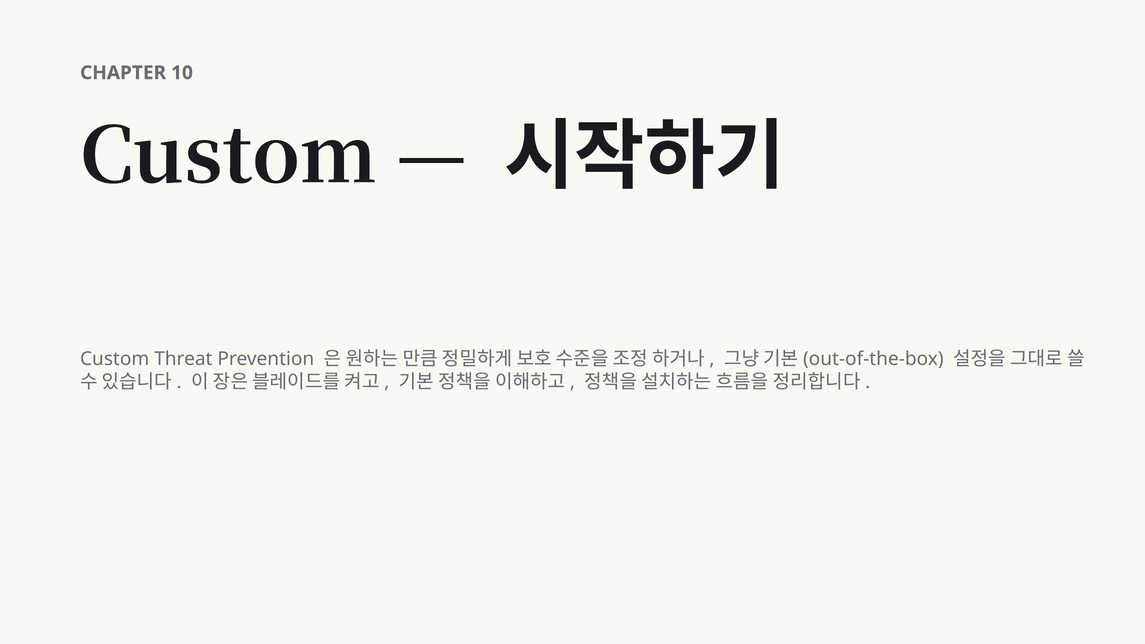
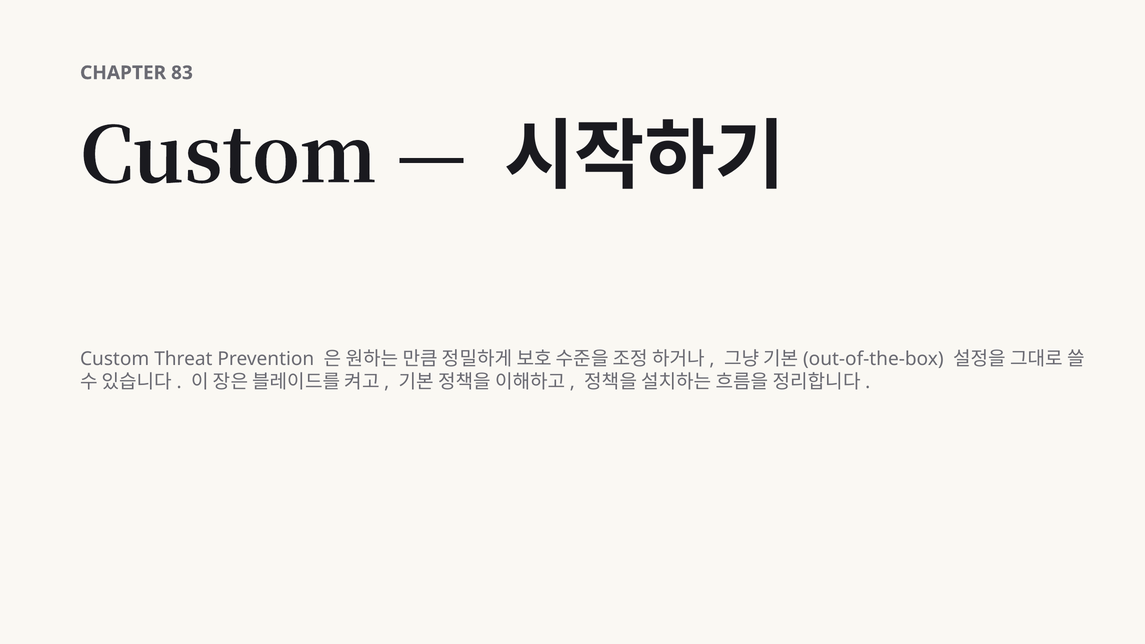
10: 10 -> 83 (182, 73)
